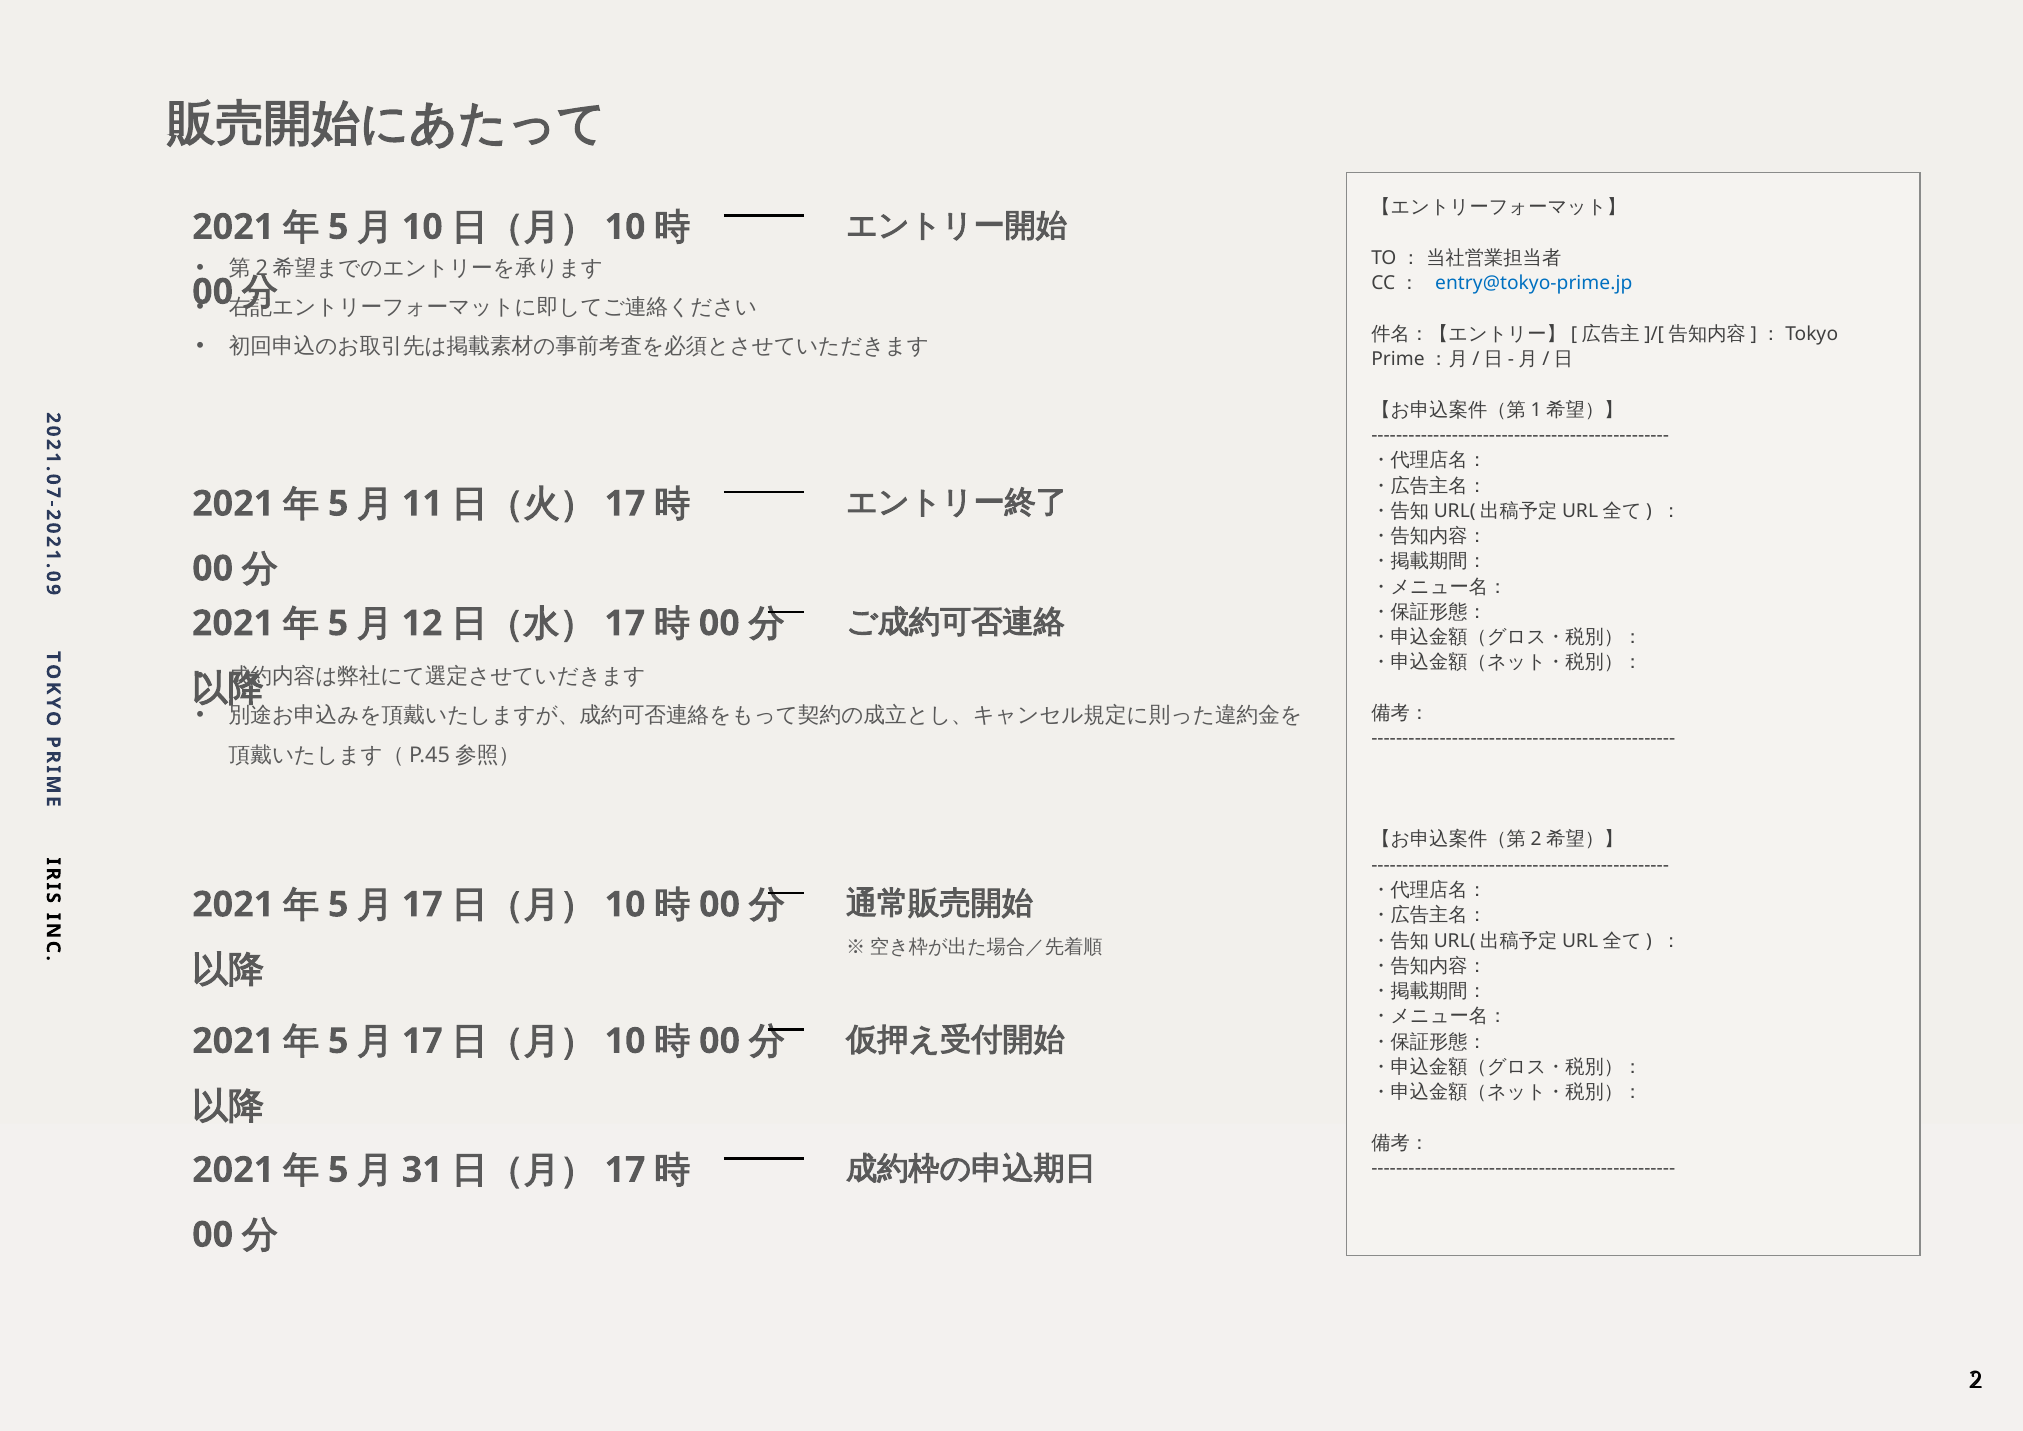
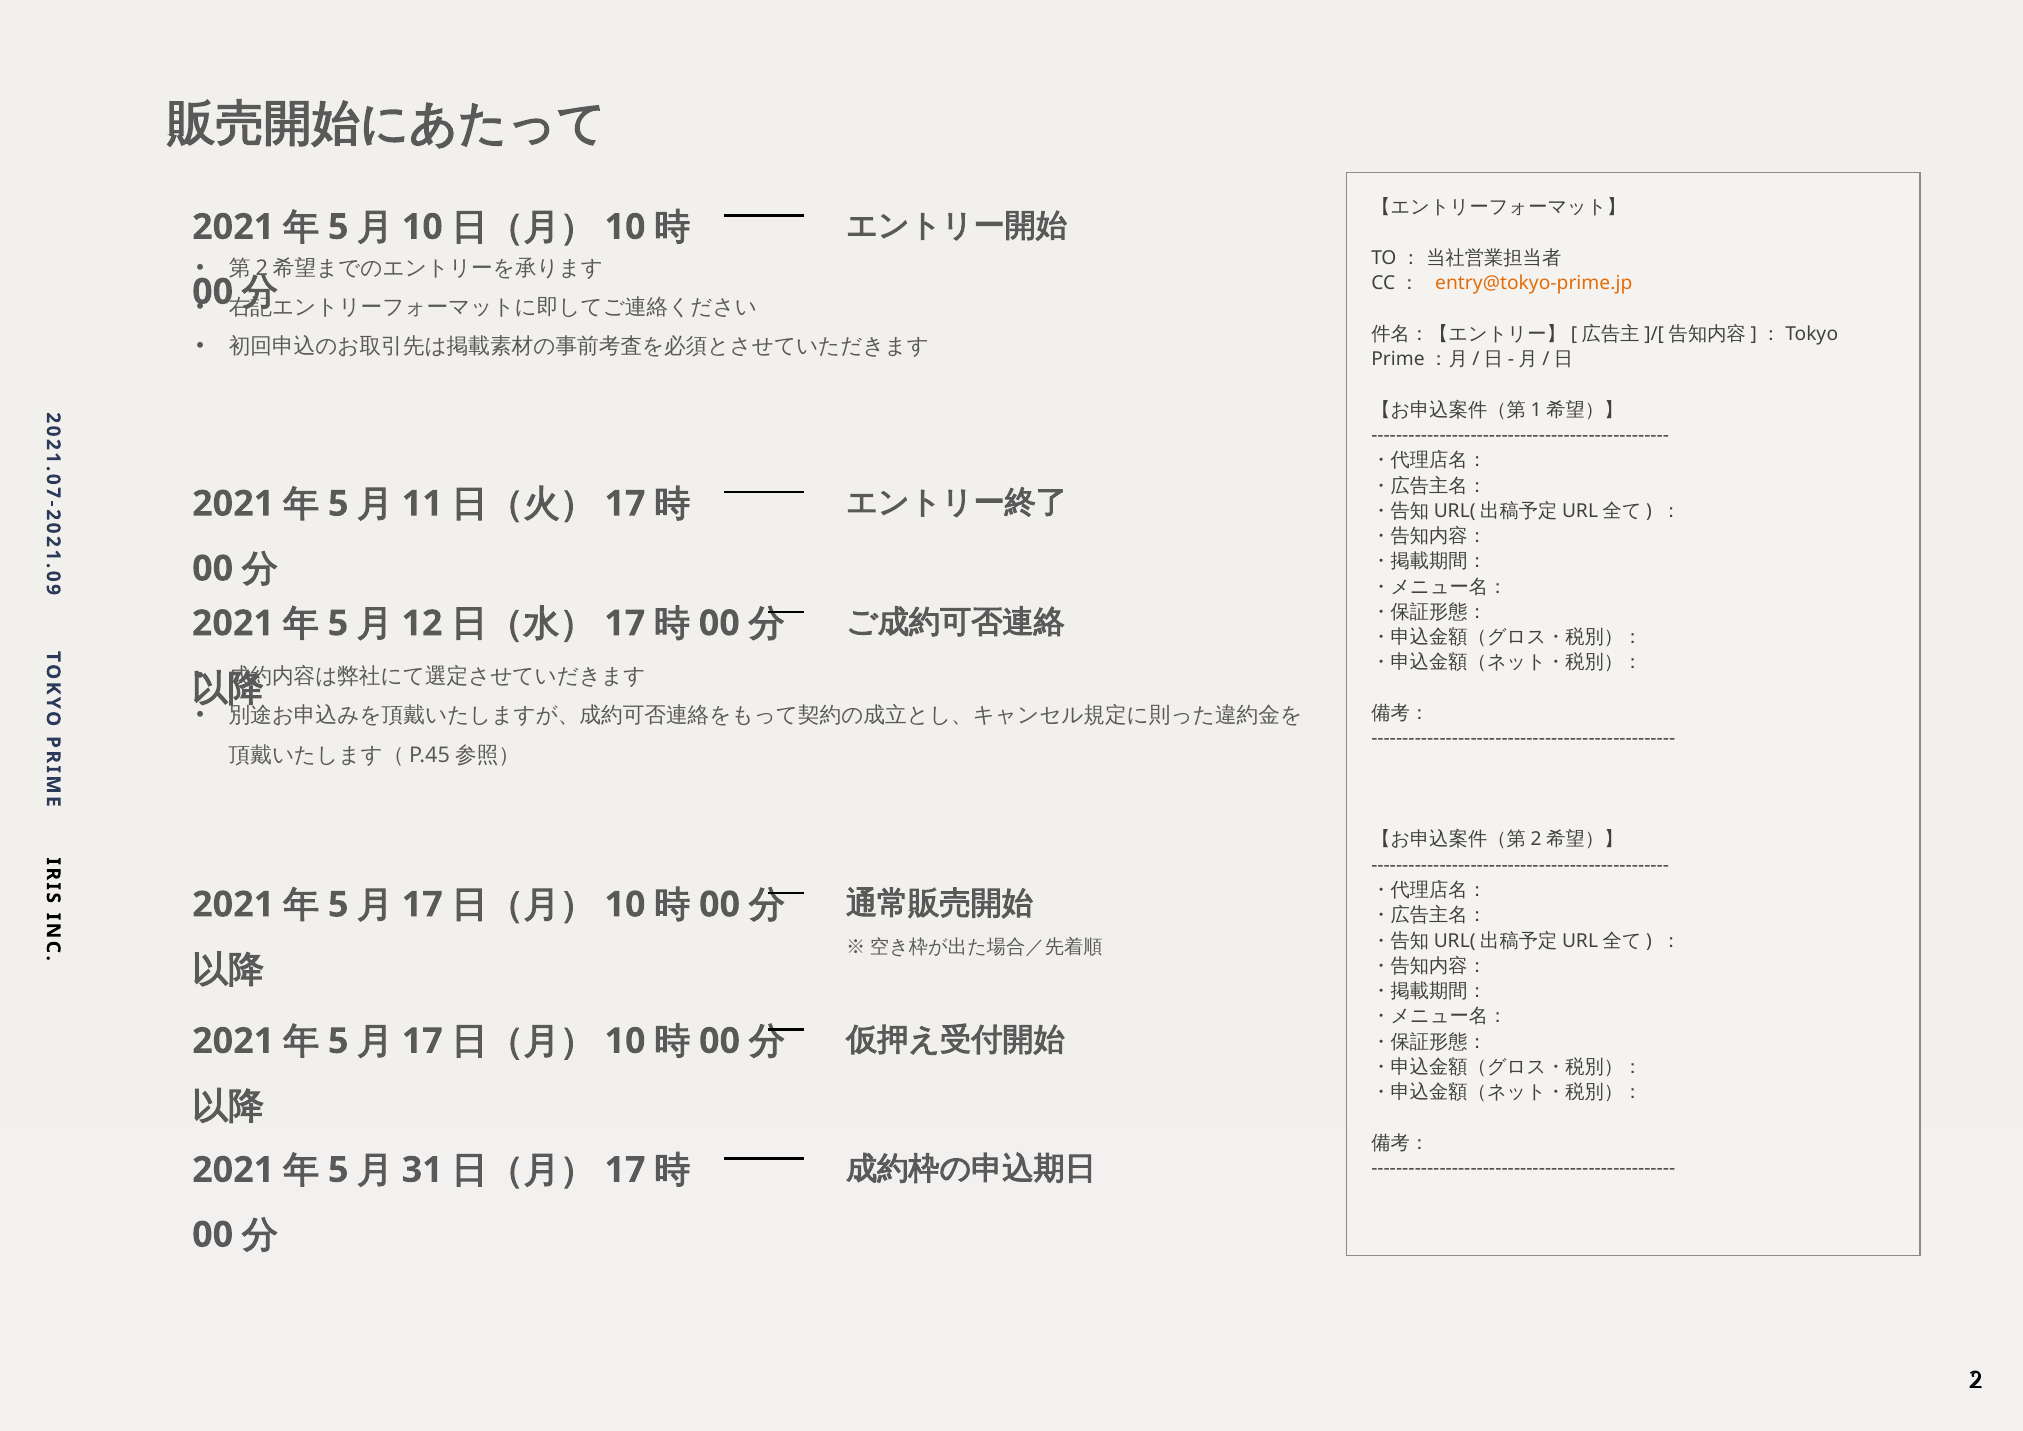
entry@tokyo-prime.jp colour: blue -> orange (1534, 283)
